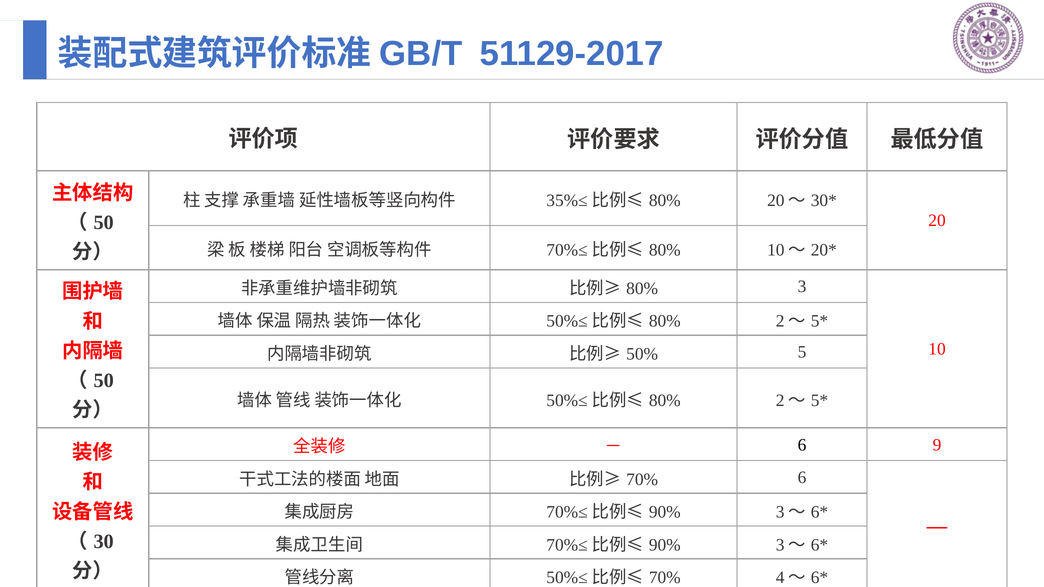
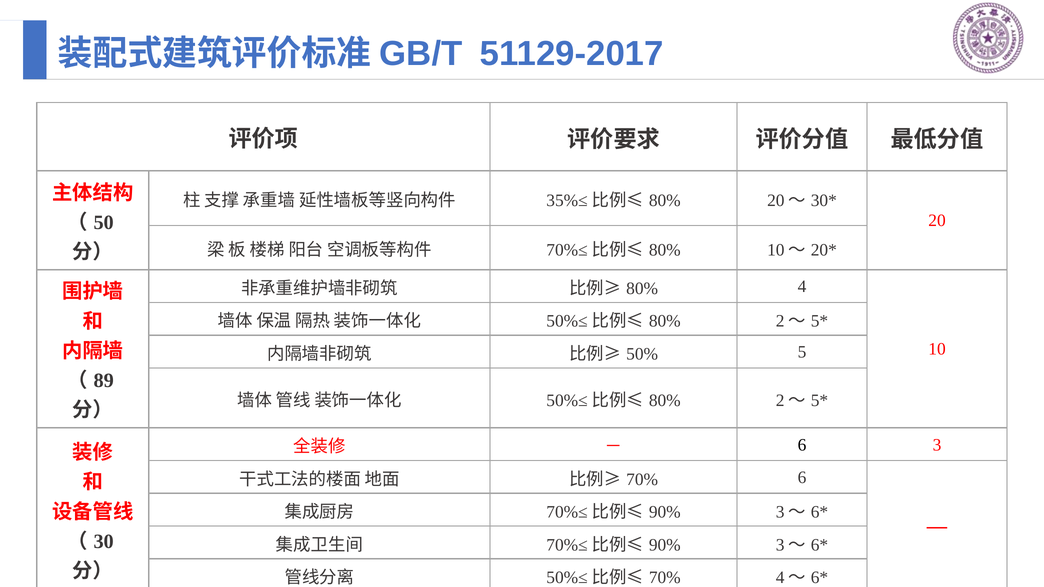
3: 3 -> 4 (802, 287)
50: 50 -> 89 (104, 381)
9: 9 -> 3 (937, 445)
